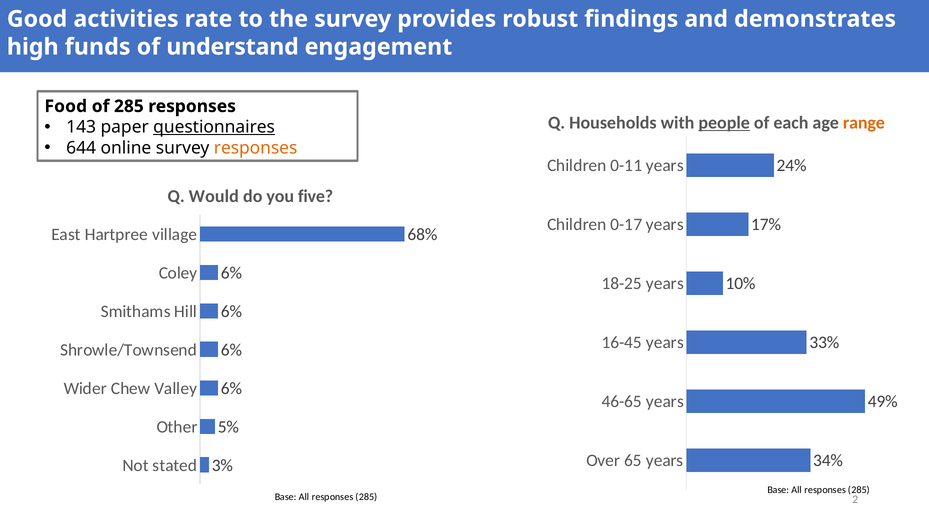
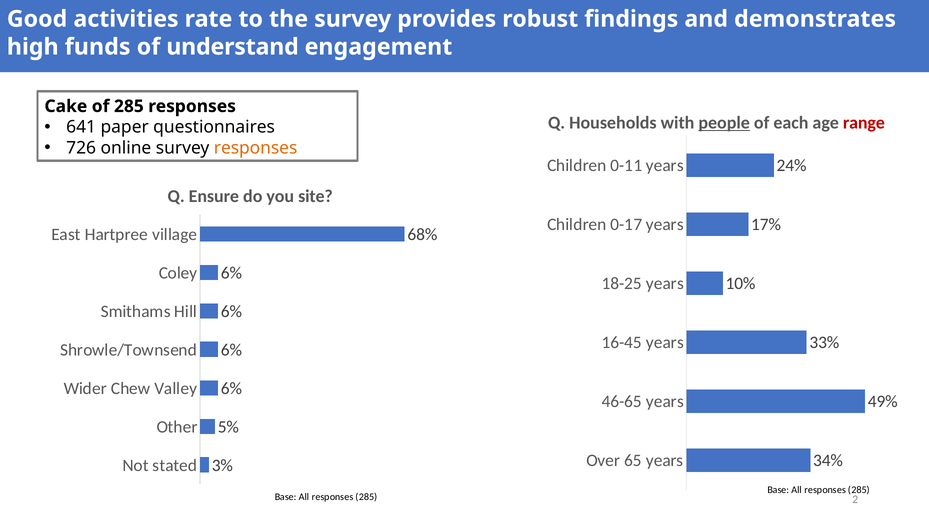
Food: Food -> Cake (66, 106)
range colour: orange -> red (864, 123)
143: 143 -> 641 (81, 127)
questionnaires underline: present -> none (214, 127)
644: 644 -> 726 (81, 148)
Would: Would -> Ensure (214, 196)
five: five -> site (315, 196)
